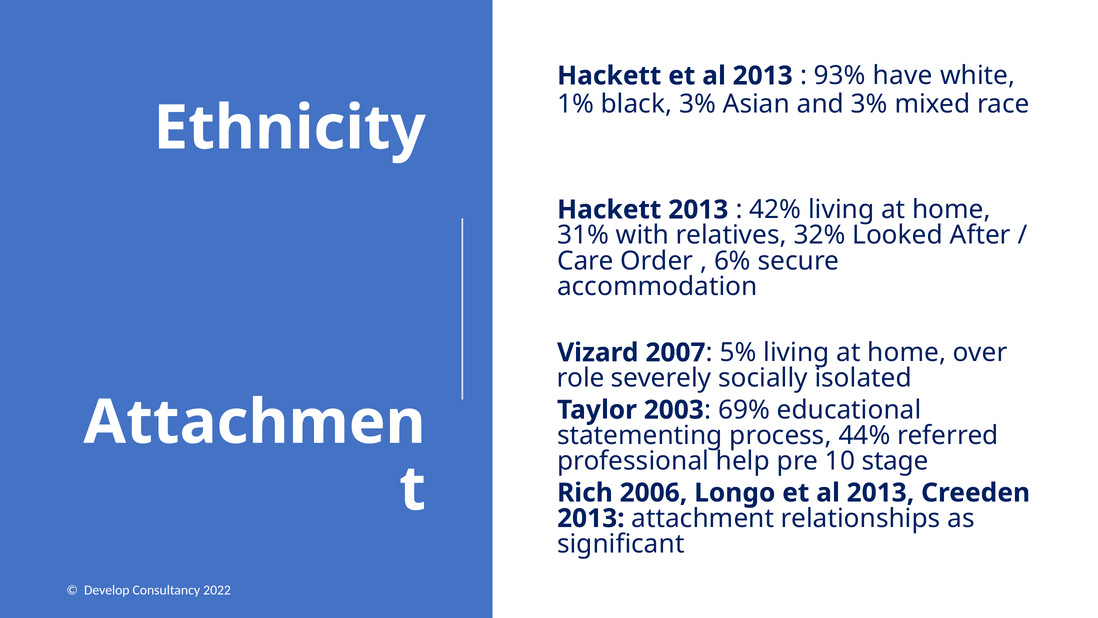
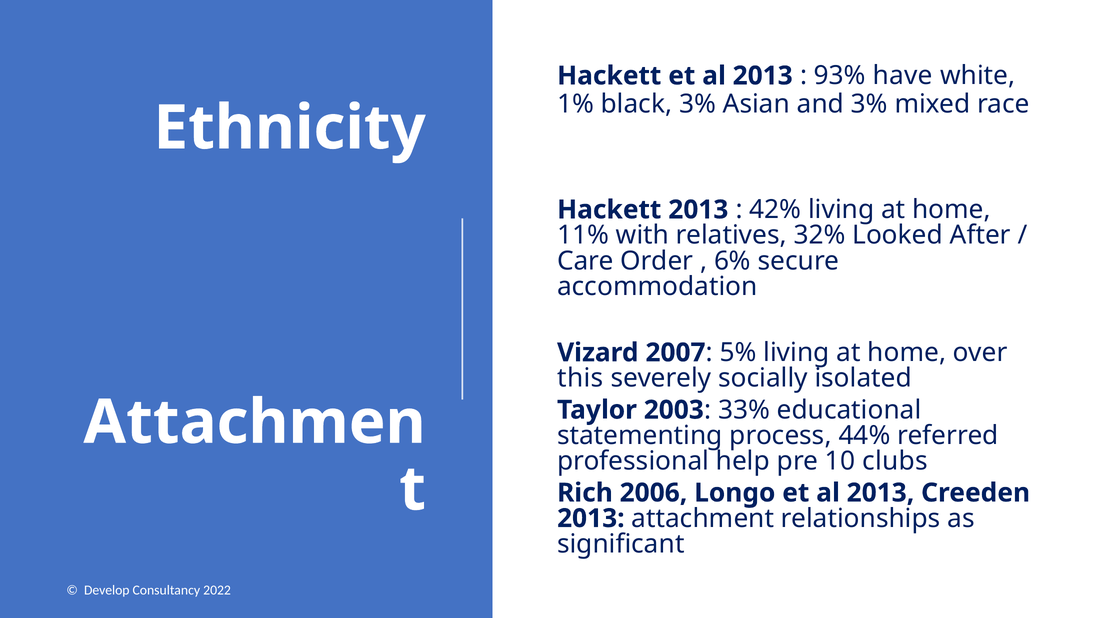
31%: 31% -> 11% (583, 235)
role: role -> this (580, 378)
69%: 69% -> 33% (744, 410)
stage: stage -> clubs (895, 461)
